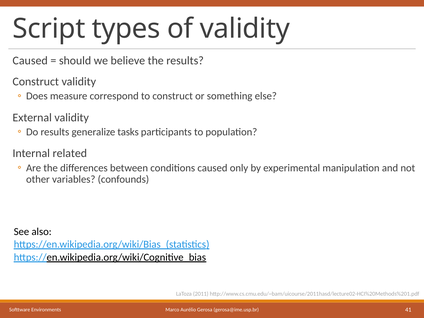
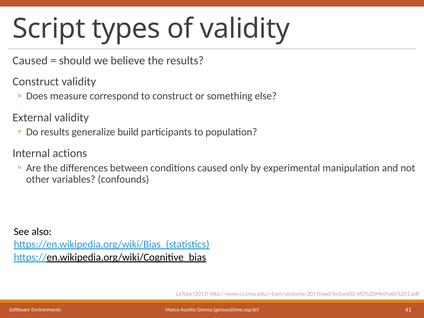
tasks: tasks -> build (128, 132)
related: related -> actions (70, 153)
